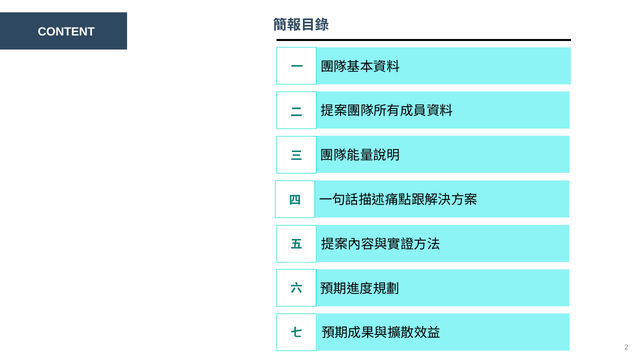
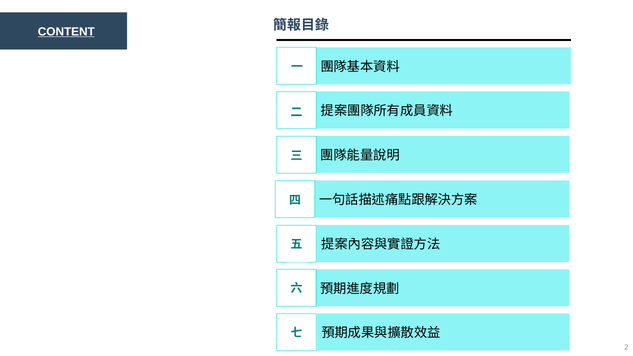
CONTENT underline: none -> present (66, 32)
